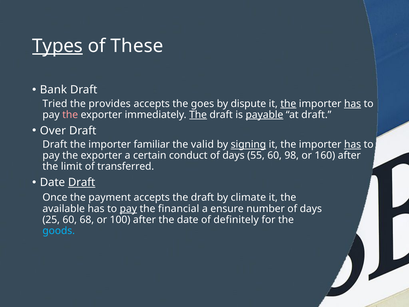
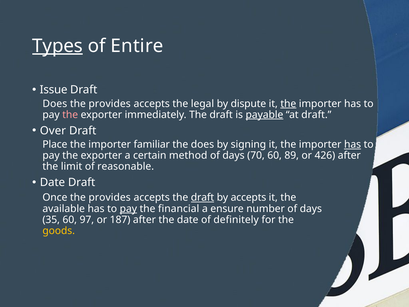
These: These -> Entire (137, 46)
Bank: Bank -> Issue (54, 90)
Tried: Tried -> Does (55, 104)
goes: goes -> legal (202, 104)
has underline: present -> none (353, 104)
The underline: present -> none (198, 115)
Draft: Draft -> Place (55, 144)
the valid: valid -> does (202, 144)
signing underline: present -> none (248, 144)
conduct: conduct -> method (188, 155)
55: 55 -> 70 (256, 155)
98: 98 -> 89 (292, 155)
160: 160 -> 426 (325, 155)
transferred: transferred -> reasonable (126, 166)
Draft underline: present -> none (82, 182)
Once the payment: payment -> provides (110, 197)
draft underline: none -> present (203, 197)
by climate: climate -> accepts (248, 197)
25: 25 -> 35 (51, 220)
68: 68 -> 97 (87, 220)
100: 100 -> 187 (120, 220)
goods colour: light blue -> yellow (59, 231)
